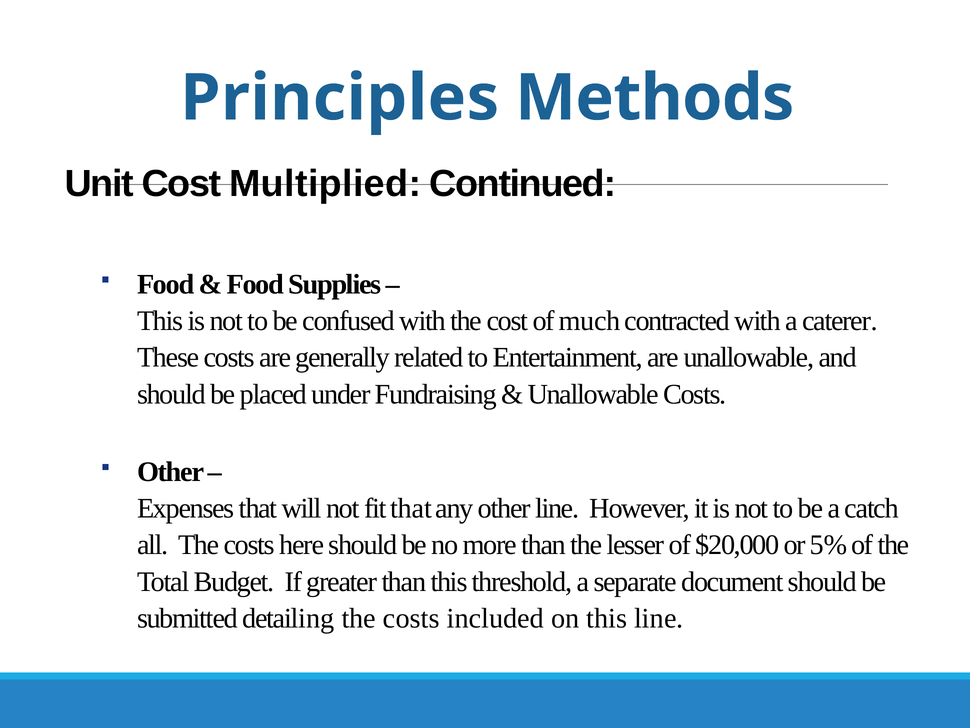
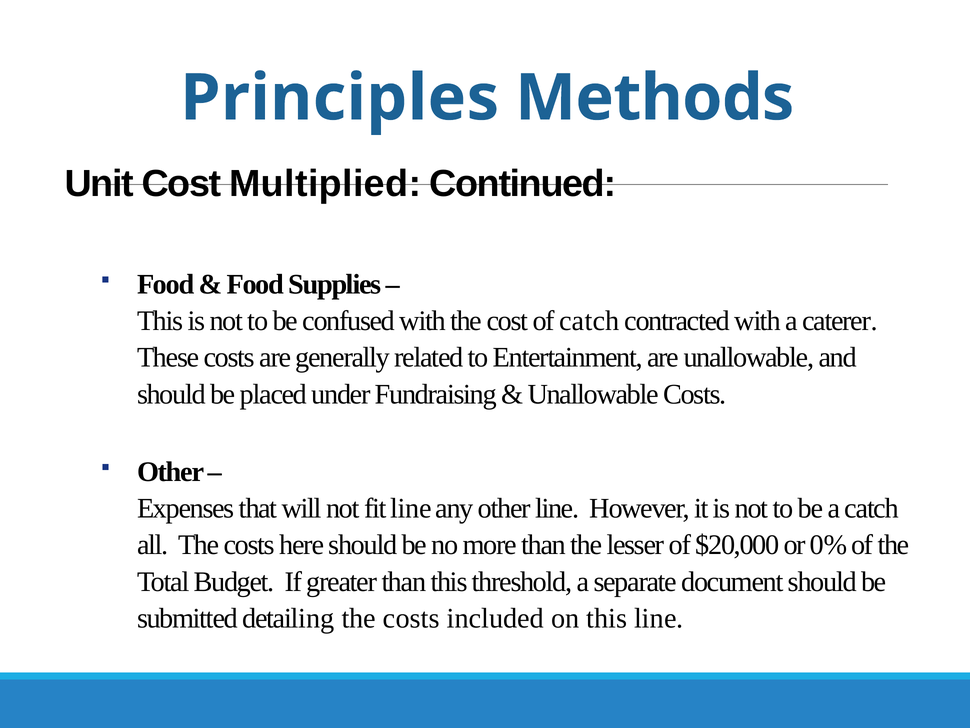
of much: much -> catch (589, 321)
fit that: that -> line (411, 508)
5%: 5% -> 0% (829, 545)
